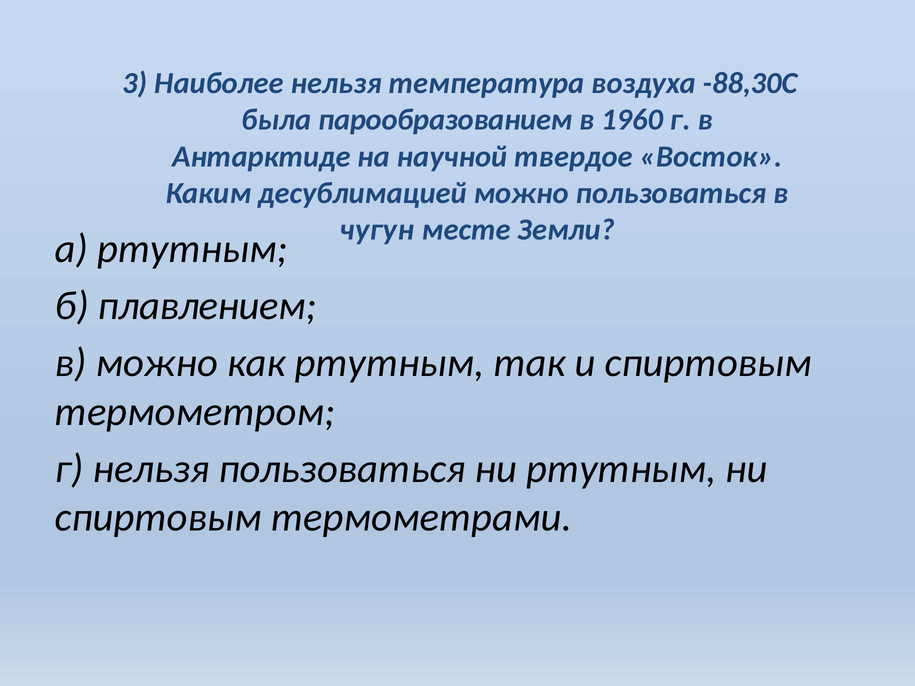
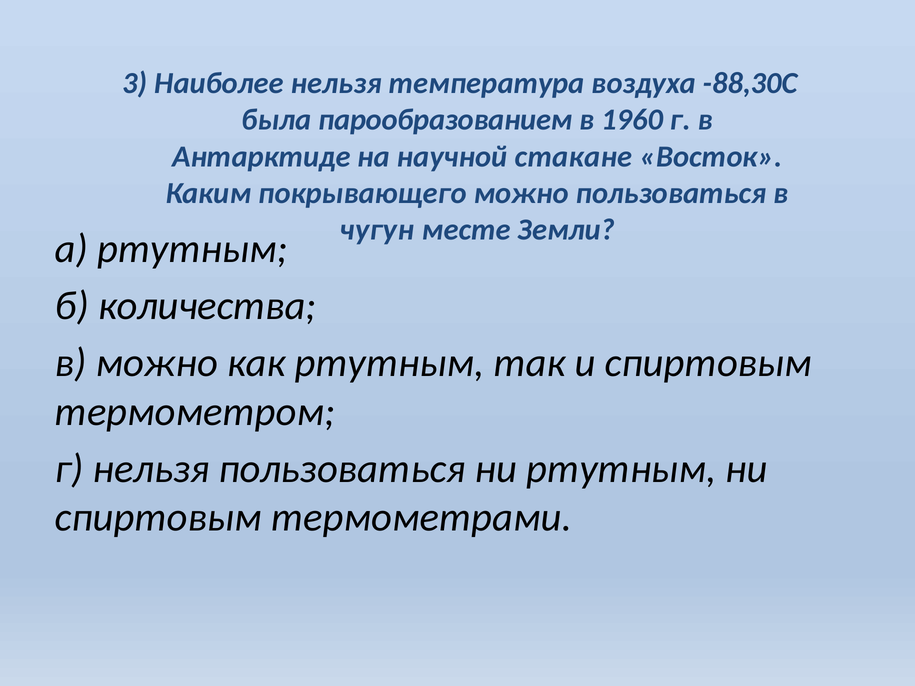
твердое: твердое -> стакане (574, 157)
десублимацией: десублимацией -> покрывающего (362, 193)
плавлением: плавлением -> количества (207, 306)
